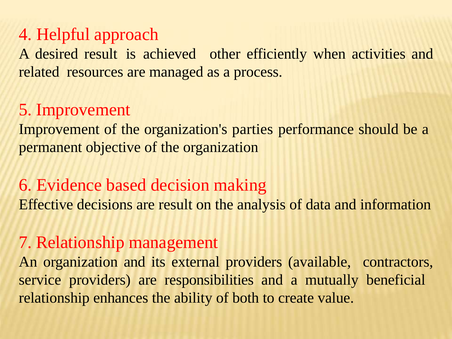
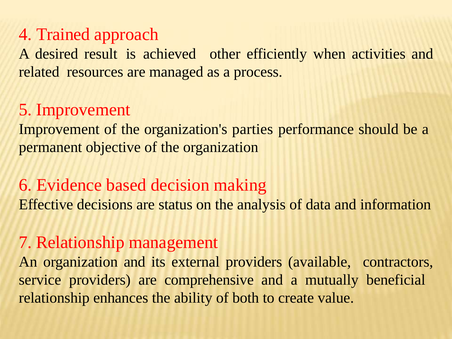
Helpful: Helpful -> Trained (63, 34)
are result: result -> status (176, 204)
responsibilities: responsibilities -> comprehensive (209, 280)
